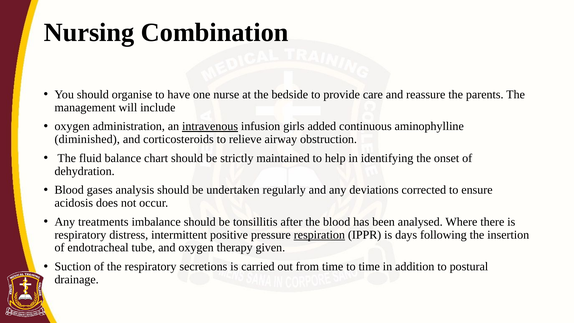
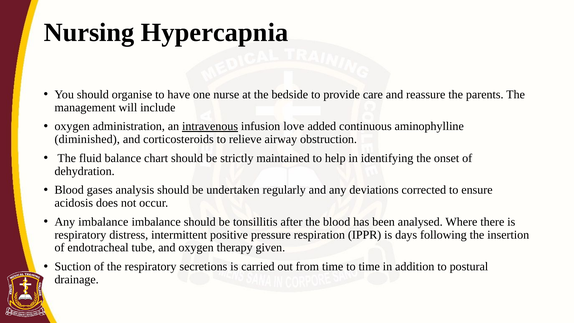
Combination: Combination -> Hypercapnia (215, 32)
girls: girls -> love (294, 126)
Any treatments: treatments -> imbalance (103, 222)
respiration underline: present -> none (319, 235)
